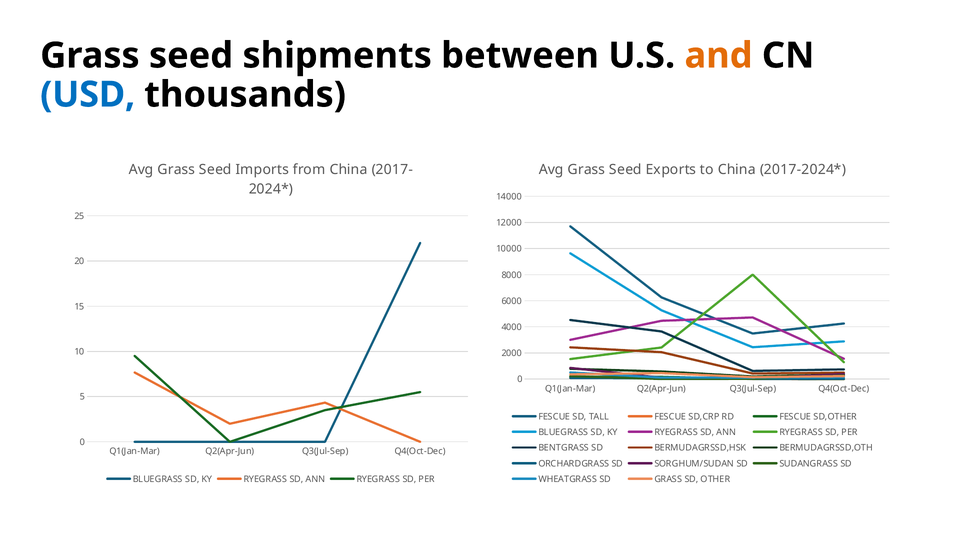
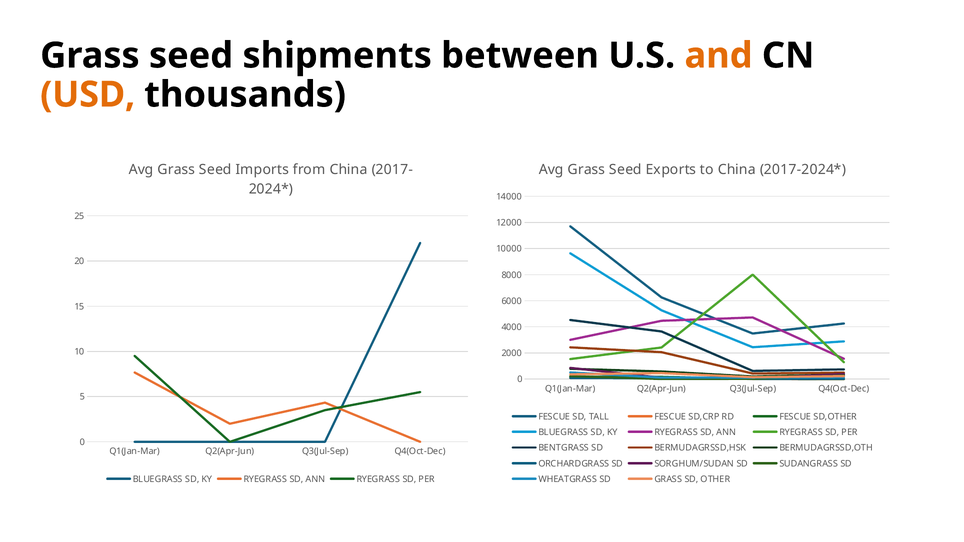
USD colour: blue -> orange (88, 95)
